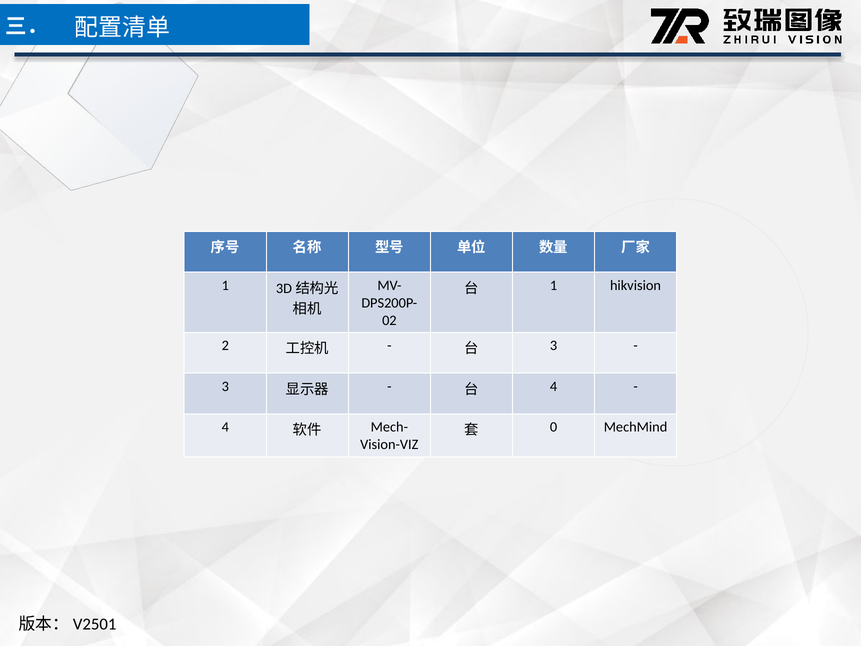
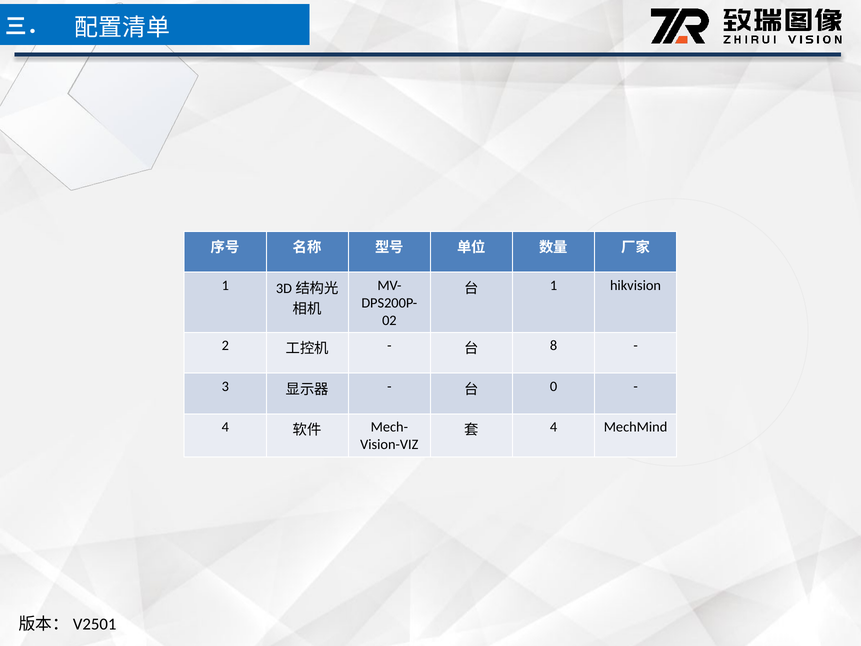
3: 3 -> 8 (554, 346)
4: 4 -> 0 (554, 386)
0: 0 -> 4 (554, 427)
